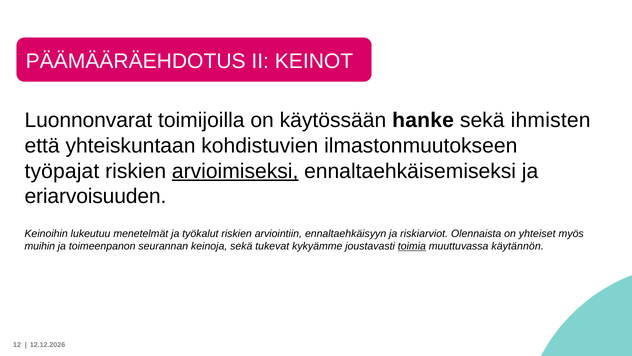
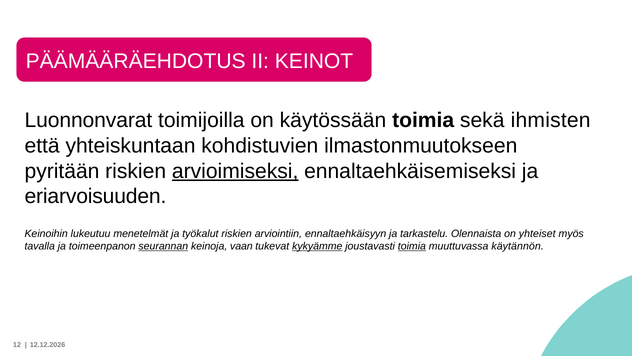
käytössään hanke: hanke -> toimia (423, 120)
työpajat: työpajat -> pyritään (62, 171)
riskiarviot: riskiarviot -> tarkastelu (424, 233)
muihin: muihin -> tavalla (40, 246)
seurannan underline: none -> present (163, 246)
keinoja sekä: sekä -> vaan (241, 246)
kykyämme underline: none -> present (317, 246)
